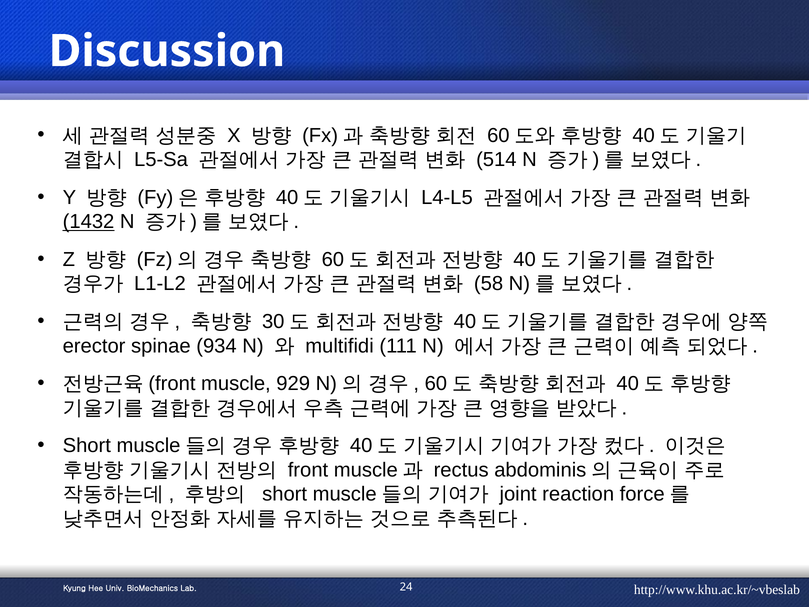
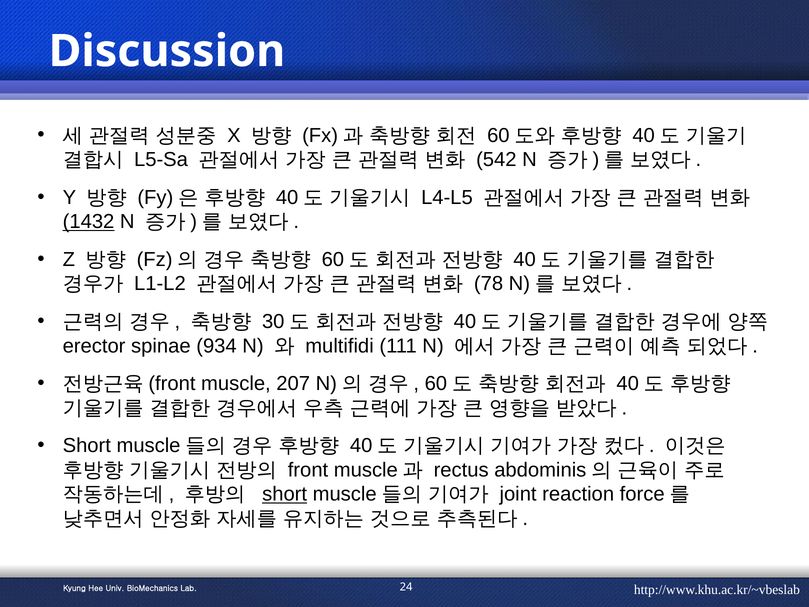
514: 514 -> 542 (496, 160)
58: 58 -> 78 (489, 284)
929: 929 -> 207 (293, 383)
short underline: none -> present (285, 494)
